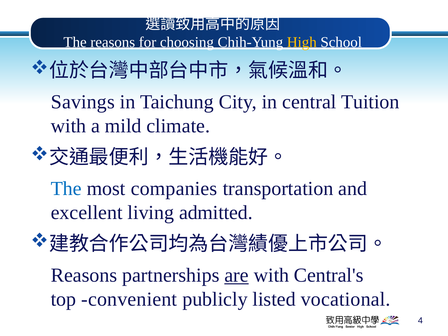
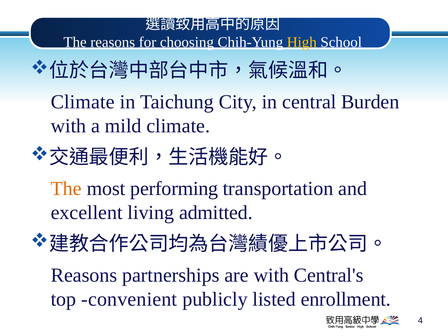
Savings: Savings -> Climate (83, 102)
Tuition: Tuition -> Burden (370, 102)
The colour: blue -> orange (66, 189)
companies: companies -> performing (174, 189)
are underline: present -> none (237, 275)
vocational: vocational -> enrollment (346, 299)
